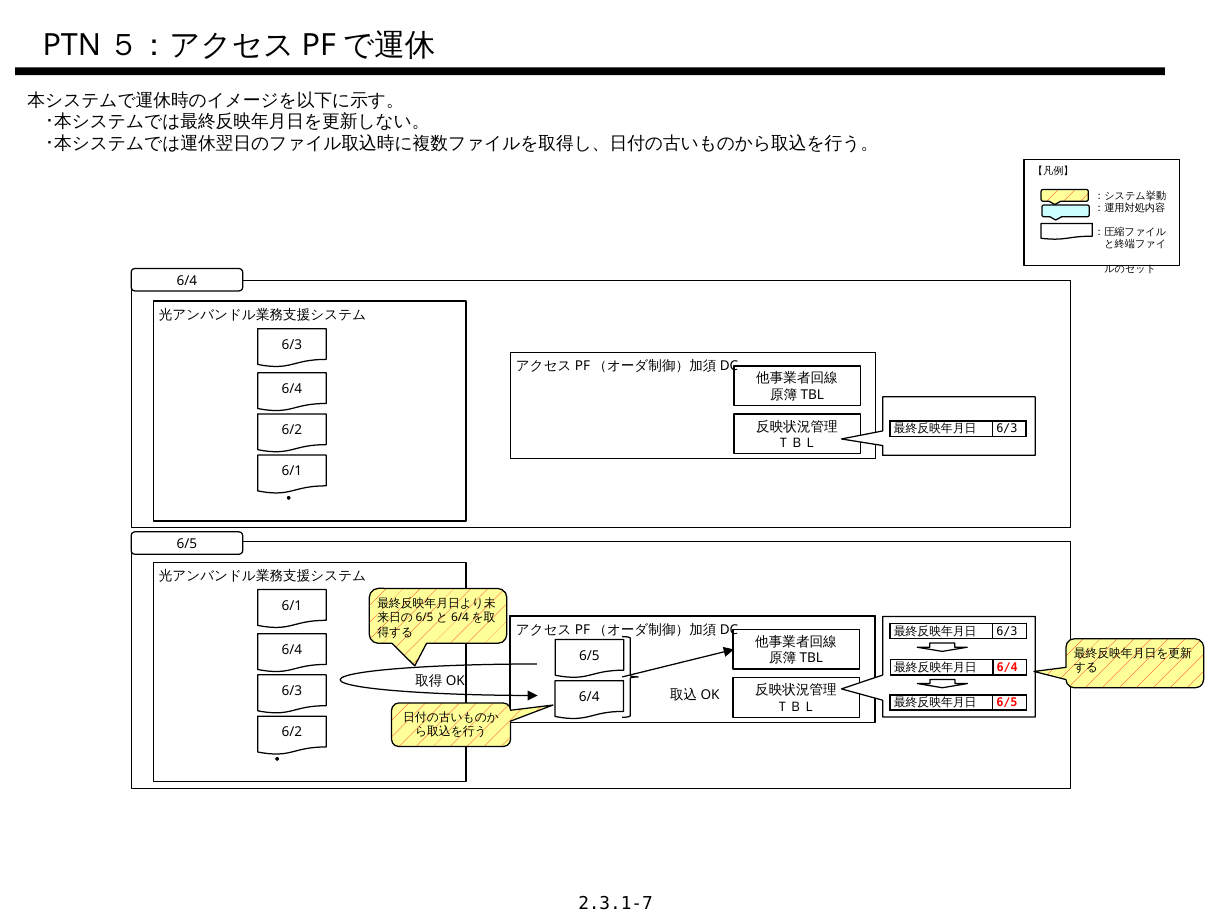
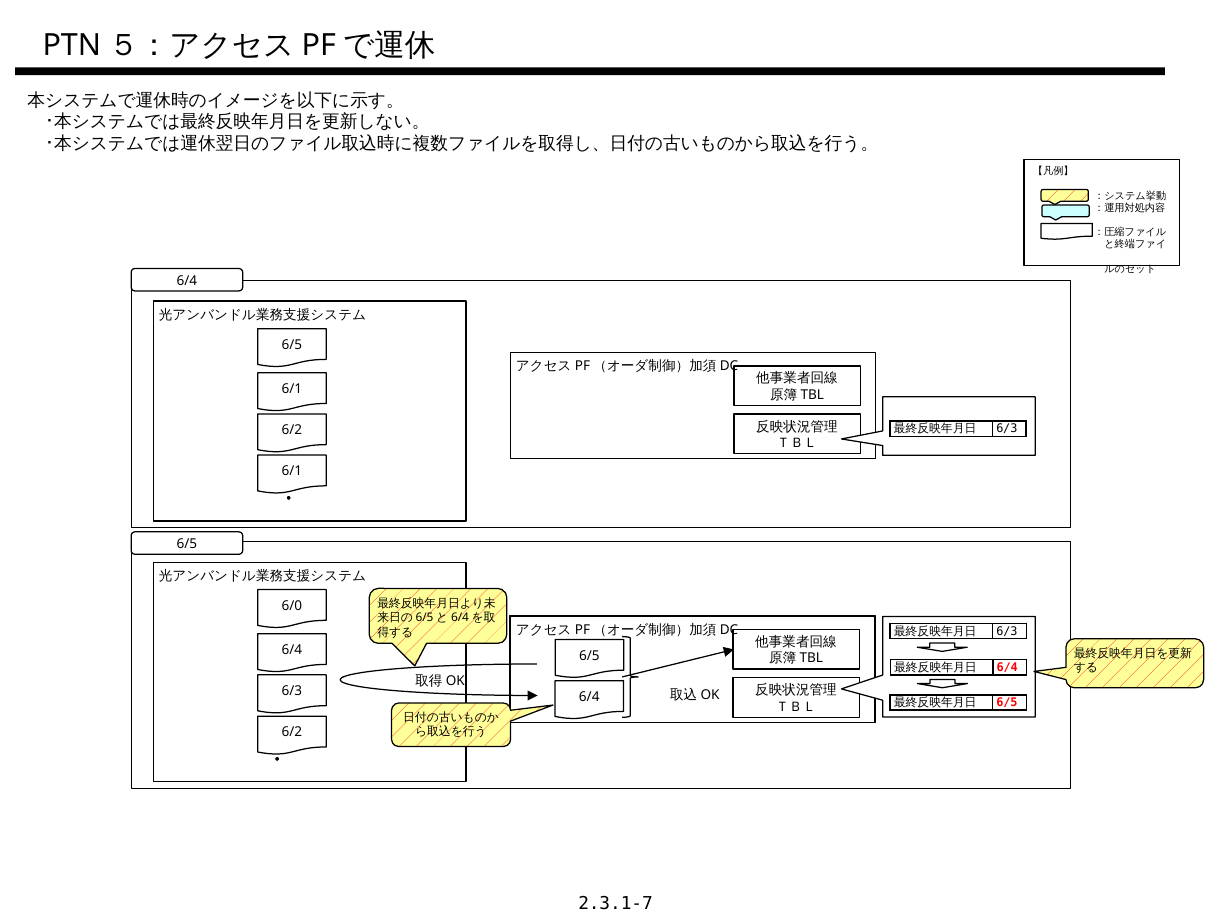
6/3: 6/3 -> 6/5 (292, 345)
6/4: 6/4 -> 6/1 (292, 389)
6/1: 6/1 -> 6/0 (292, 606)
